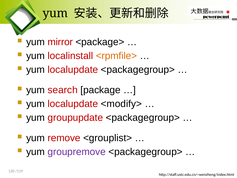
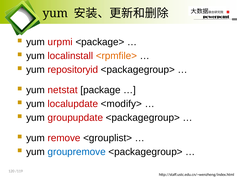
mirror: mirror -> urpmi (60, 42)
localupdate: localupdate -> repositoryid (73, 70)
search: search -> netstat (63, 90)
groupremove colour: purple -> blue (77, 152)
